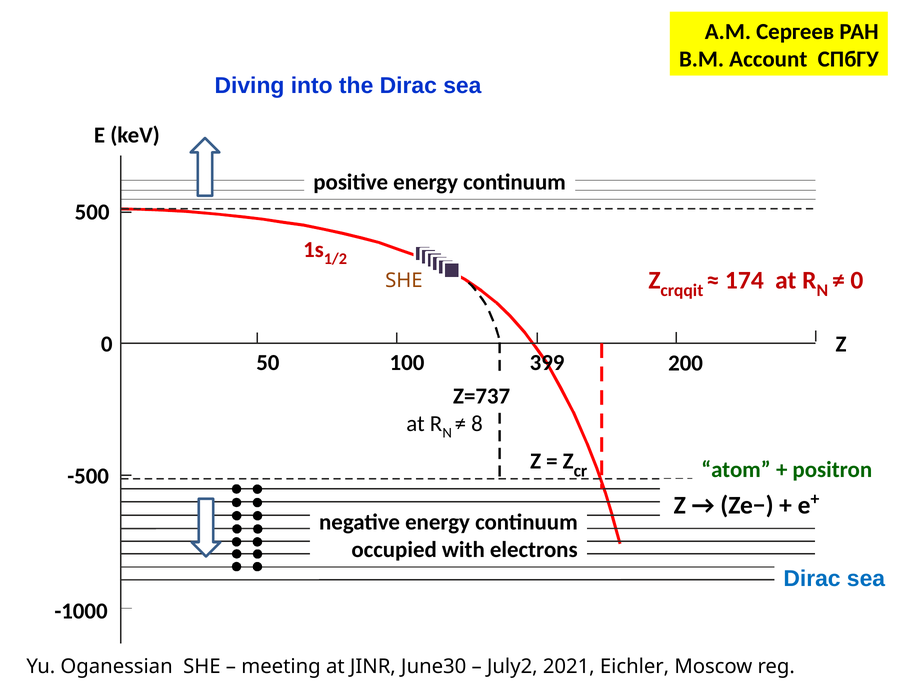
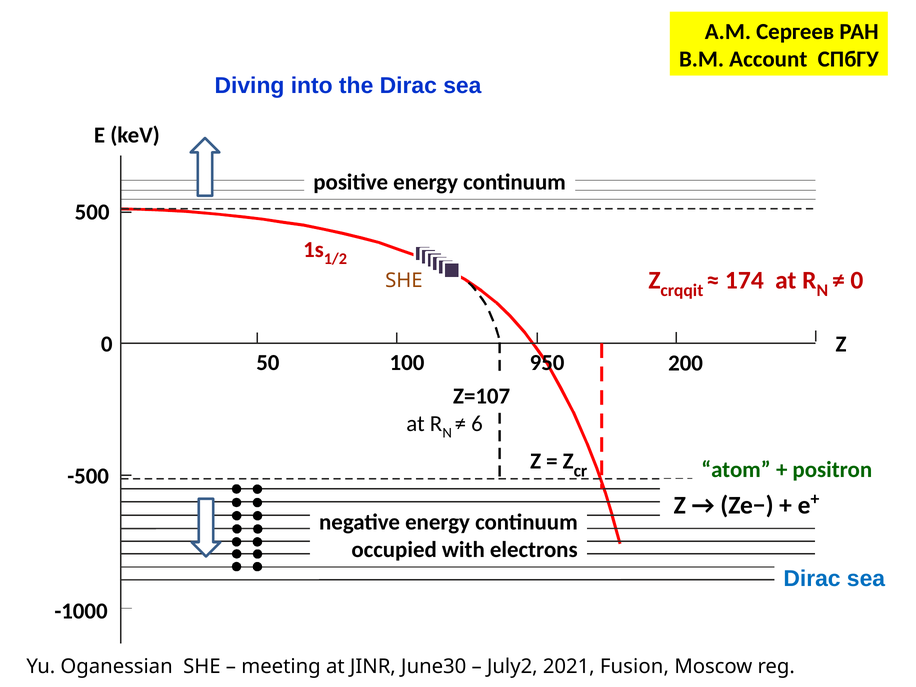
399: 399 -> 950 (547, 363)
Z=737: Z=737 -> Z=107 (482, 396)
8: 8 -> 6 (477, 424)
Eichler: Eichler -> Fusion (634, 667)
